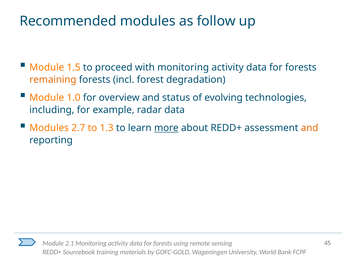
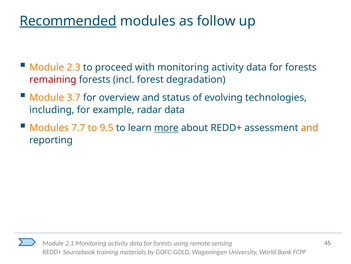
Recommended underline: none -> present (68, 21)
1.5: 1.5 -> 2.3 (74, 67)
remaining colour: orange -> red (53, 79)
1.0: 1.0 -> 3.7 (74, 97)
2.7: 2.7 -> 7.7 (78, 128)
1.3: 1.3 -> 9.5 (107, 128)
